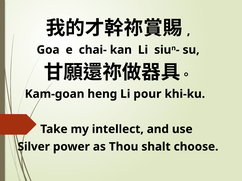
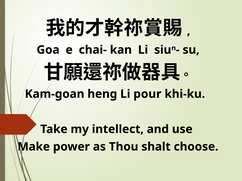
Silver: Silver -> Make (34, 147)
